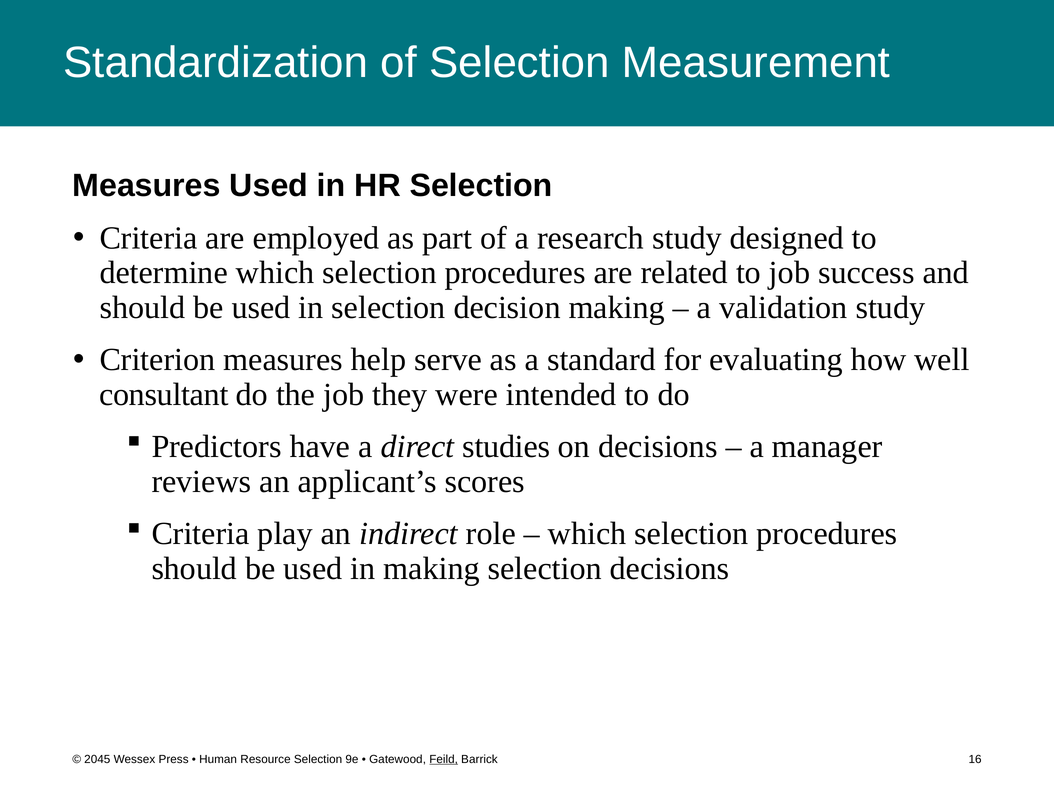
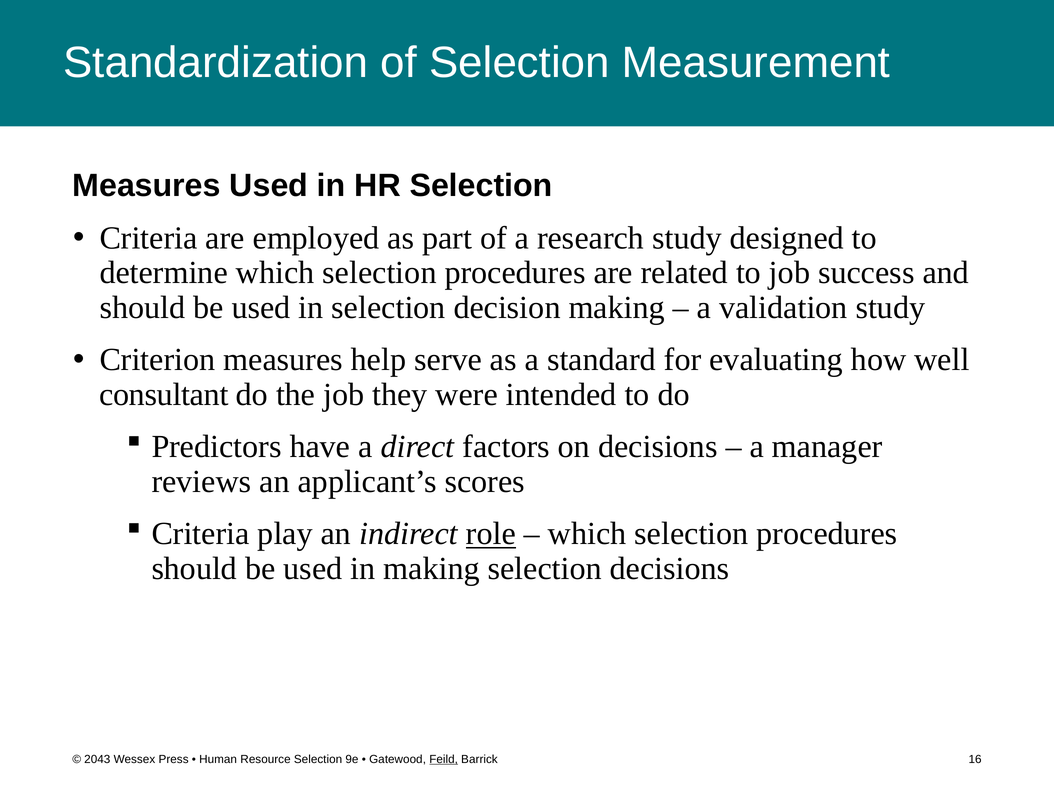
studies: studies -> factors (506, 447)
role underline: none -> present (491, 534)
2045: 2045 -> 2043 (97, 760)
